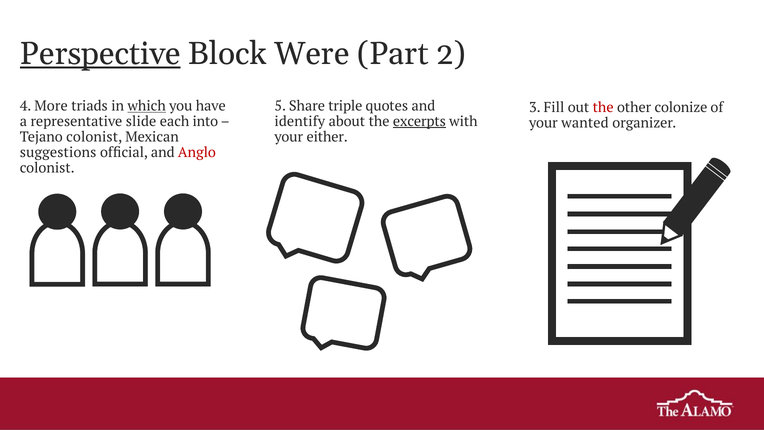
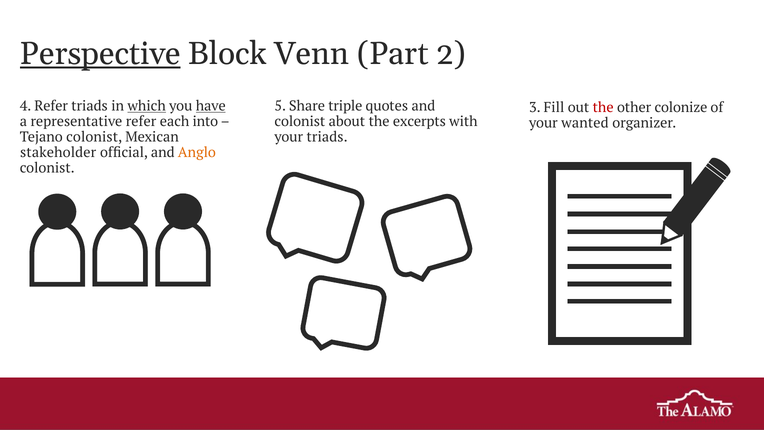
Were: Were -> Venn (312, 54)
4 More: More -> Refer (51, 106)
have underline: none -> present (211, 106)
representative slide: slide -> refer (141, 121)
identify: identify -> colonist (300, 121)
excerpts underline: present -> none (419, 121)
your either: either -> triads (327, 137)
suggestions: suggestions -> stakeholder (58, 152)
Anglo colour: red -> orange (197, 152)
